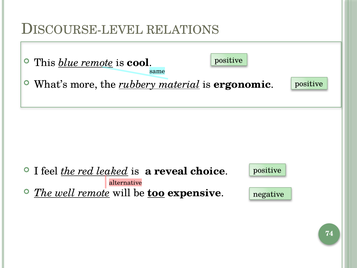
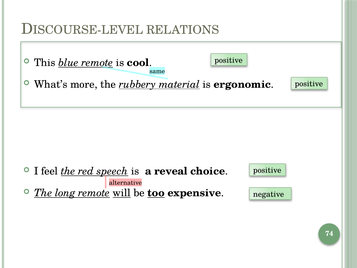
leaked: leaked -> speech (112, 171)
well: well -> long (65, 193)
will underline: none -> present (122, 193)
